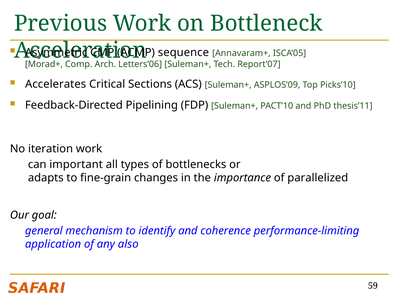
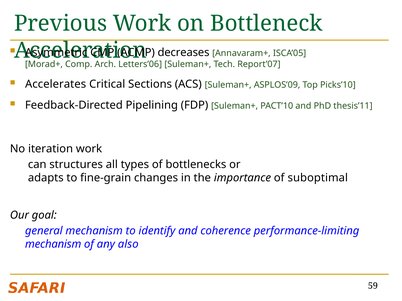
sequence: sequence -> decreases (184, 52)
important: important -> structures (76, 165)
parallelized: parallelized -> suboptimal (318, 178)
application: application -> mechanism (53, 245)
